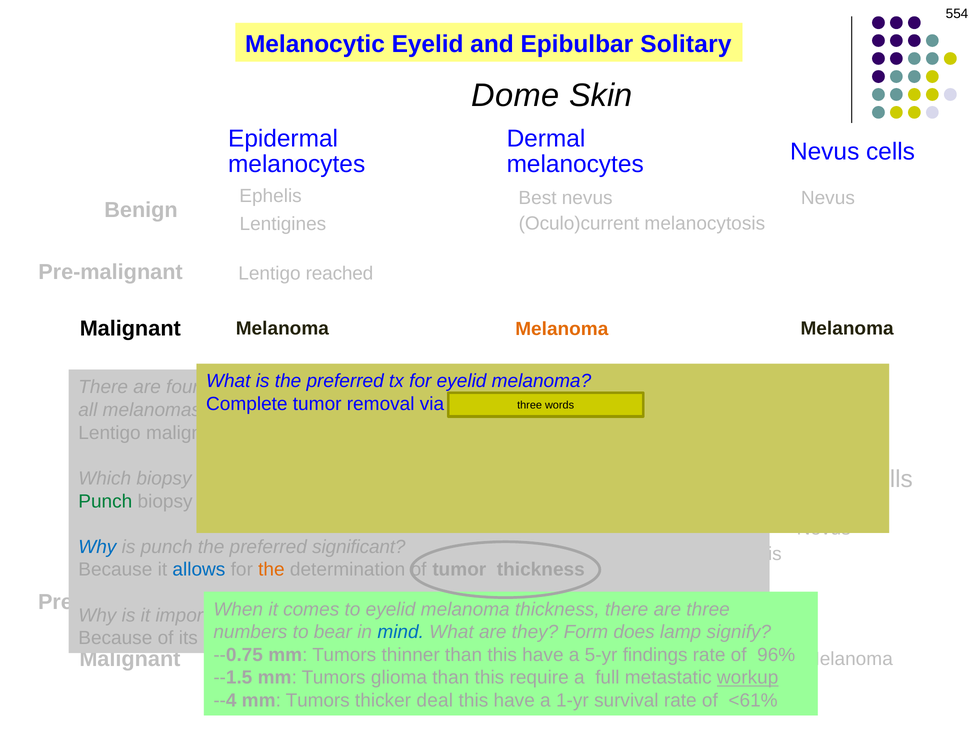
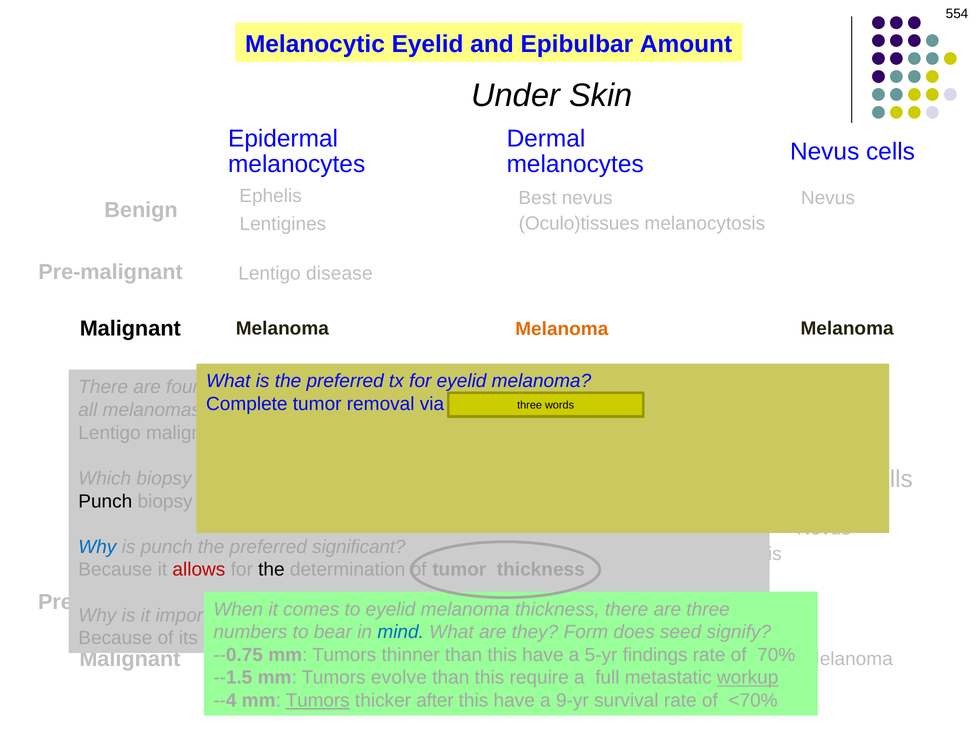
Solitary: Solitary -> Amount (686, 44)
Dome: Dome -> Under (516, 95)
Oculo)current: Oculo)current -> Oculo)tissues (579, 224)
reached: reached -> disease (339, 273)
Punch colour: green -> black (105, 502)
allows colour: blue -> red (199, 570)
the colour: orange -> black (271, 570)
lamp: lamp -> seed (681, 633)
96%: 96% -> 70% (776, 655)
glioma: glioma -> evolve (399, 678)
Tumors underline: none -> present (318, 701)
deal: deal -> after (435, 701)
1-yr: 1-yr -> 9-yr (572, 701)
<61%: <61% -> <70% (753, 701)
